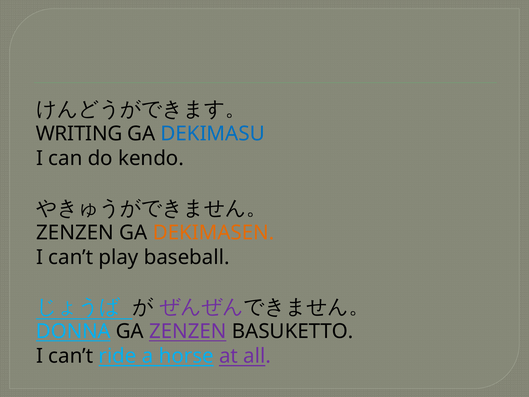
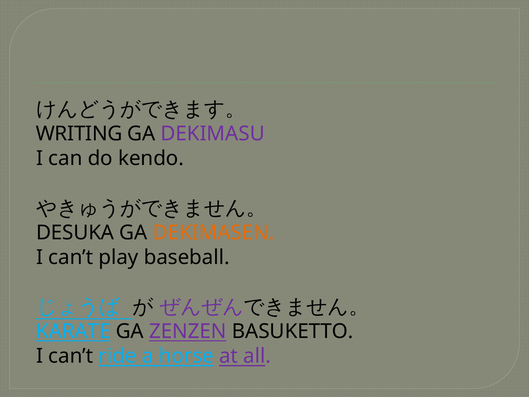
DEKIMASU colour: blue -> purple (213, 134)
ZENZEN: ZENZEN -> DESUKA (75, 232)
DONNA: DONNA -> KARATE (73, 331)
